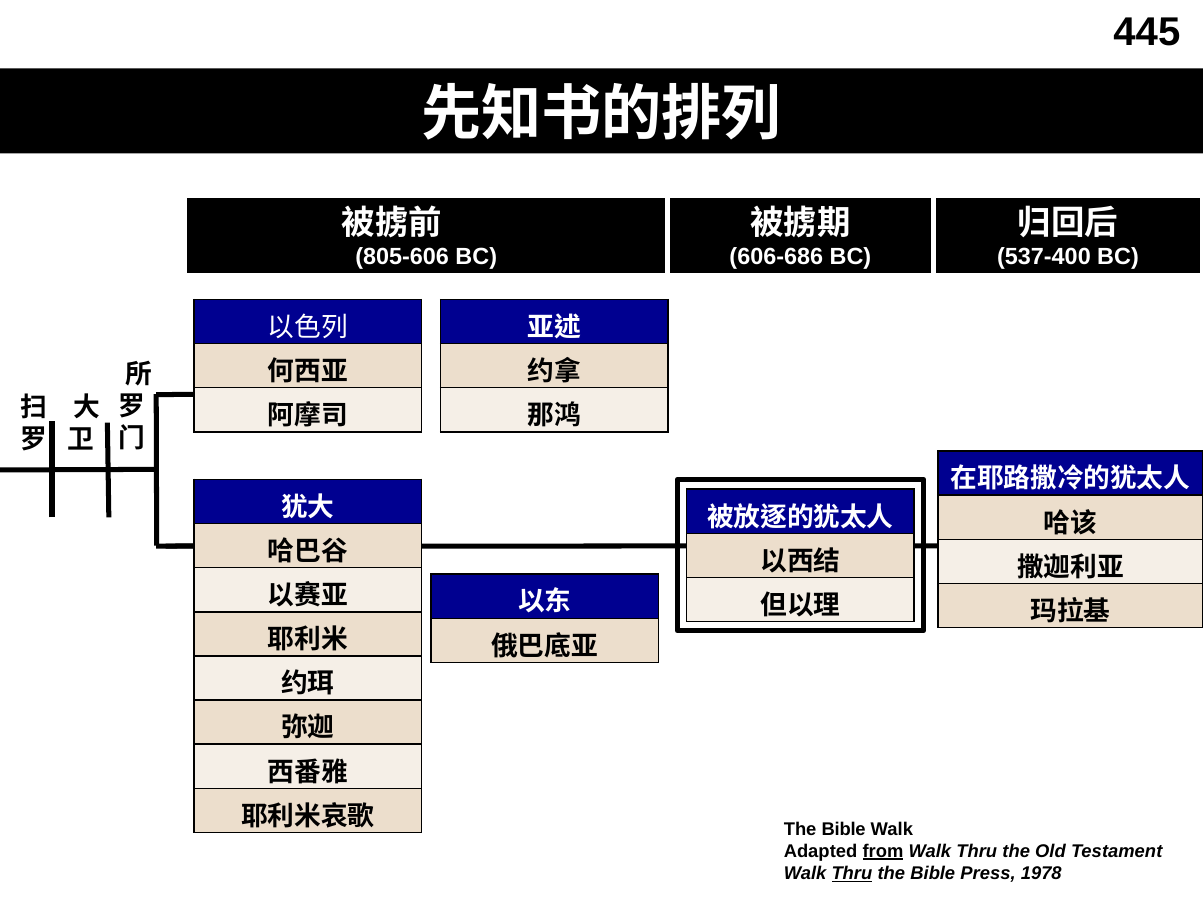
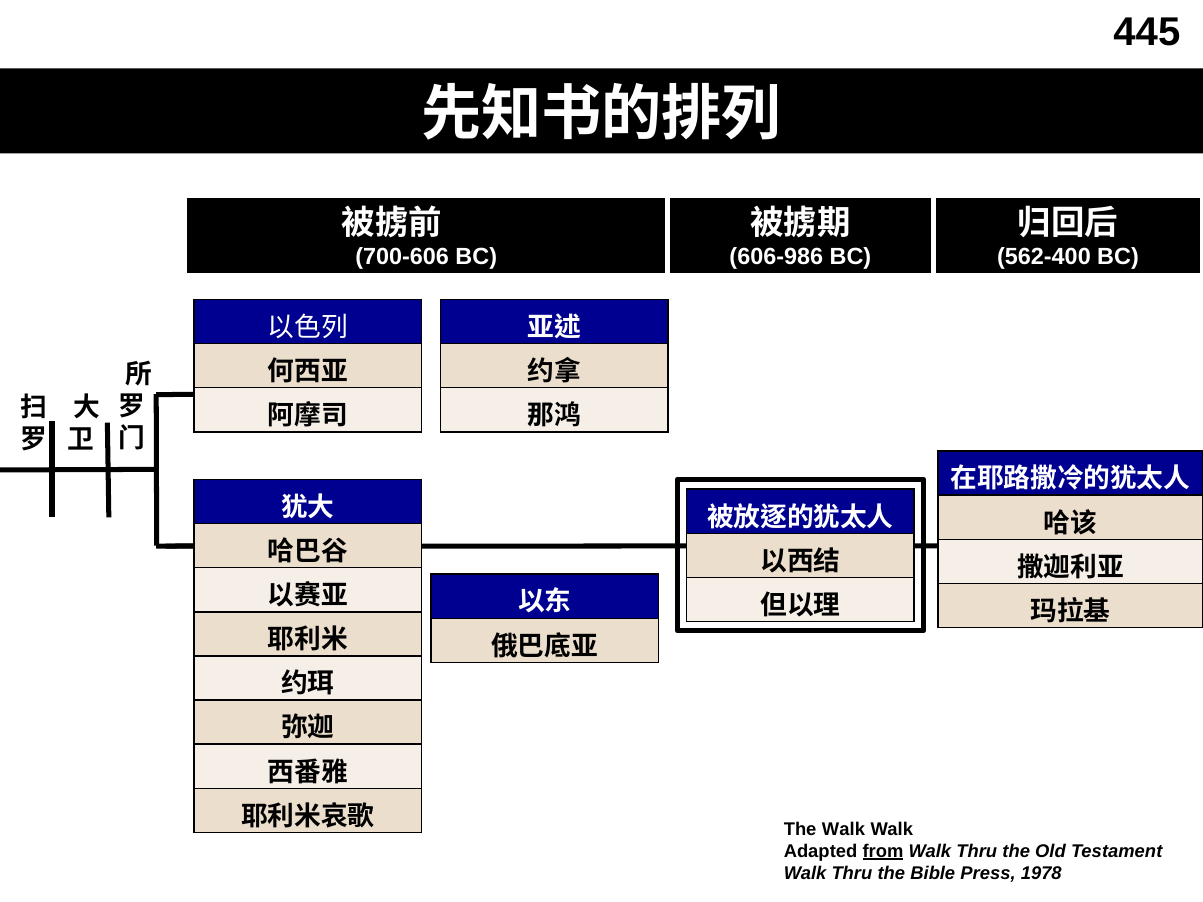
805-606: 805-606 -> 700-606 (402, 257)
606-686: 606-686 -> 606-986 (776, 257)
537-400: 537-400 -> 562-400 (1044, 257)
Bible: Bible -> Walk (843, 829)
Thru underline: present -> none (852, 873)
